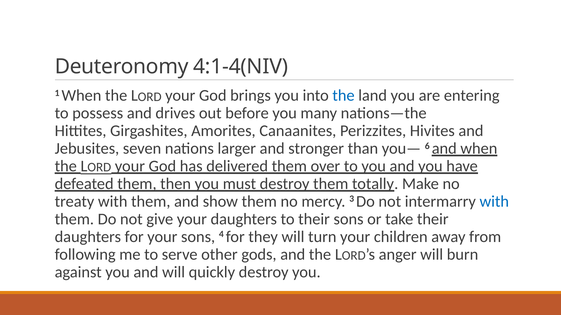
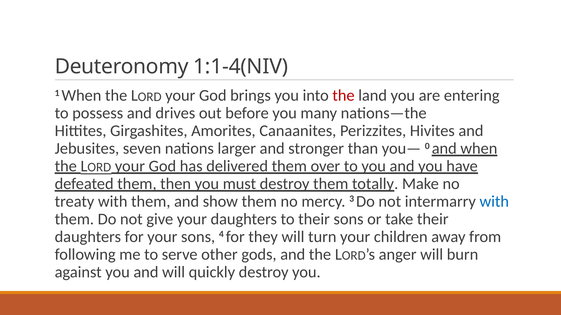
4:1-4(NIV: 4:1-4(NIV -> 1:1-4(NIV (241, 67)
the colour: blue -> red (344, 96)
6: 6 -> 0 (427, 146)
